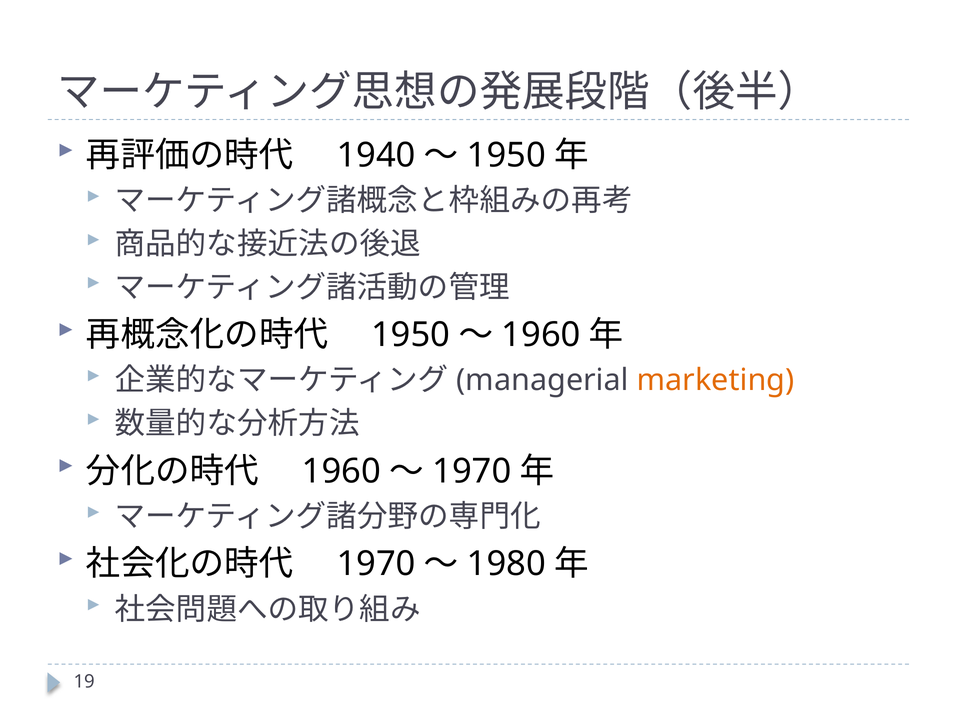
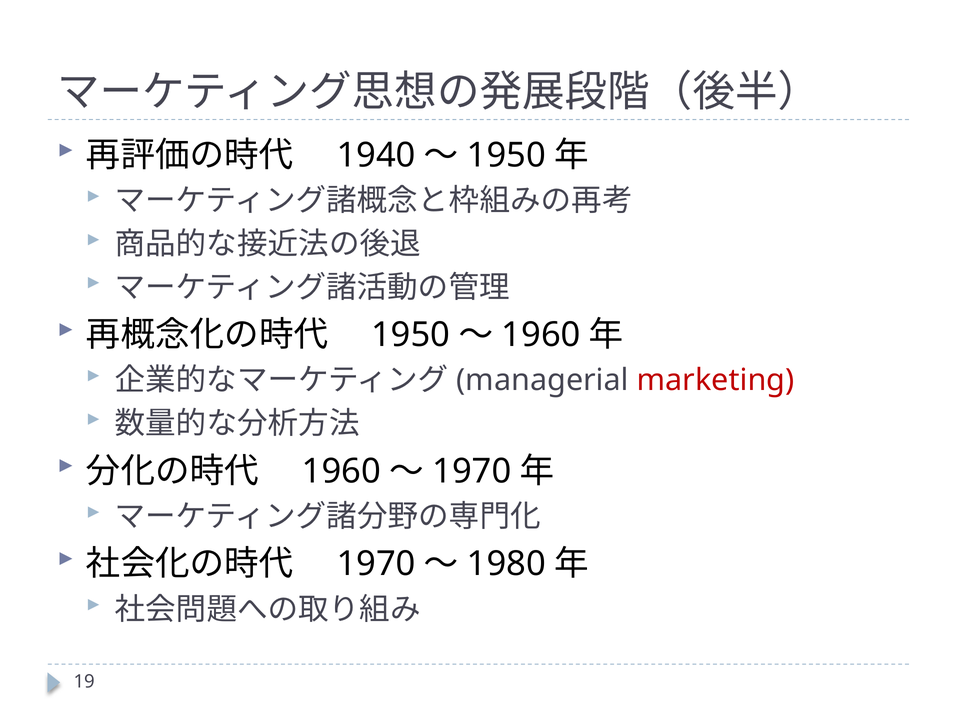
marketing colour: orange -> red (716, 381)
